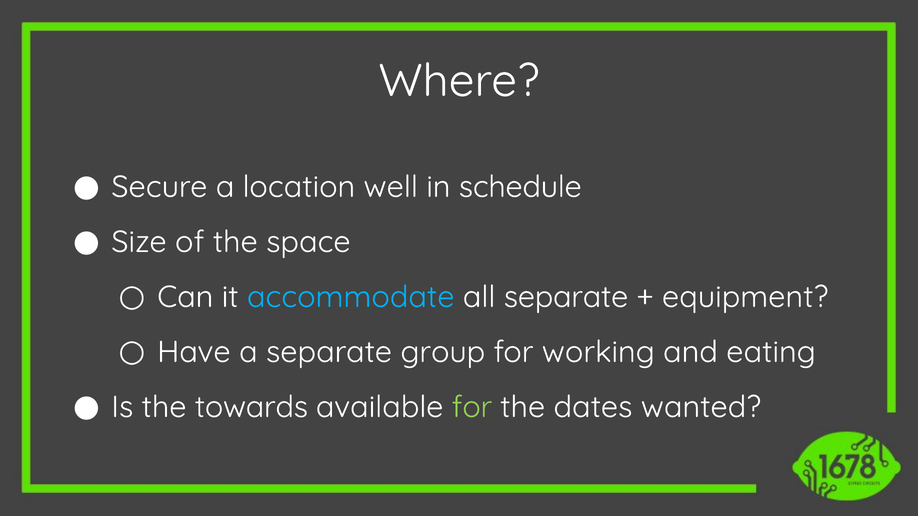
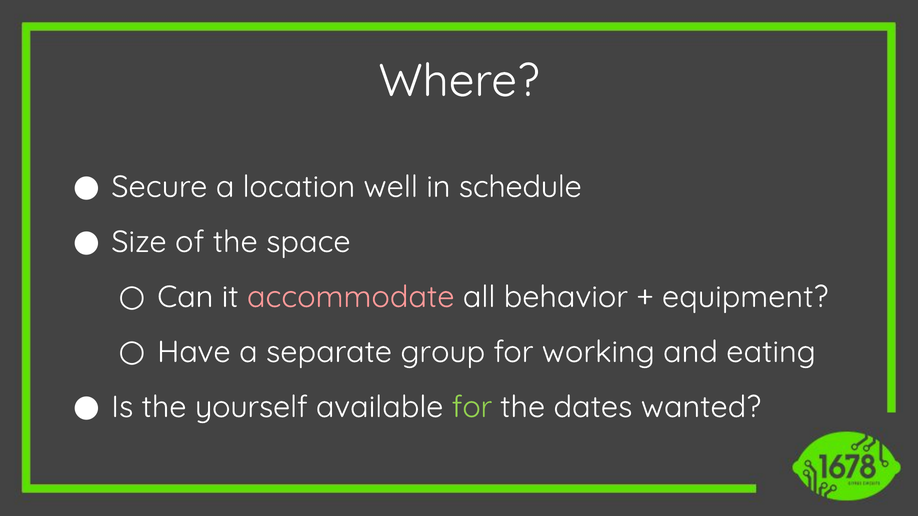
accommodate colour: light blue -> pink (351, 297)
all separate: separate -> behavior (566, 297)
towards: towards -> yourself (251, 407)
